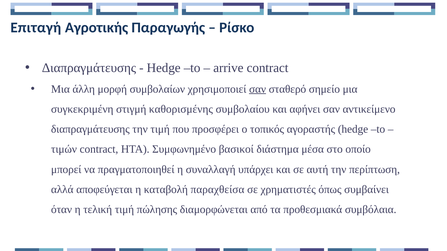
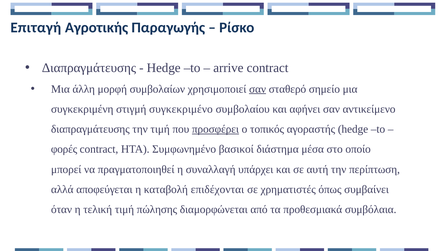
καθορισμένης: καθορισμένης -> συγκεκριμένο (181, 109)
προσφέρει underline: none -> present (215, 129)
τιμών: τιμών -> φορές (64, 150)
παραχθείσα: παραχθείσα -> επιδέχονται (217, 190)
